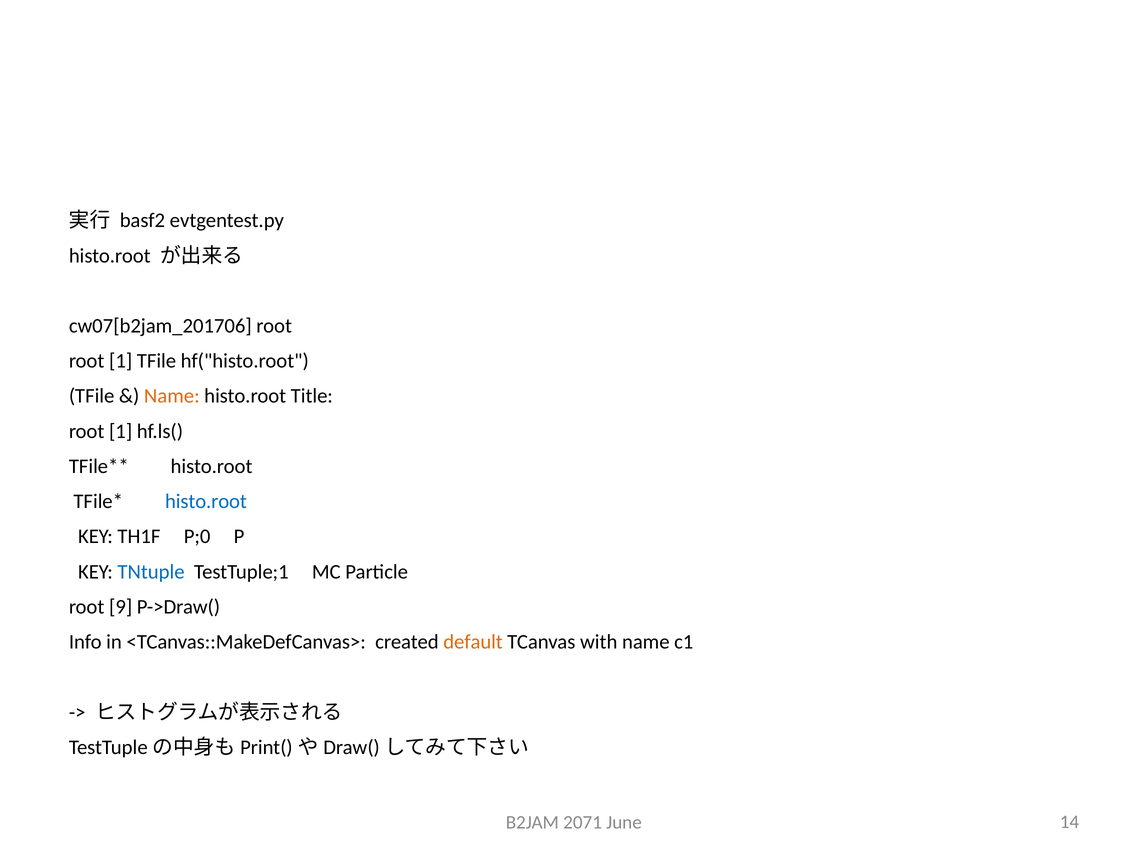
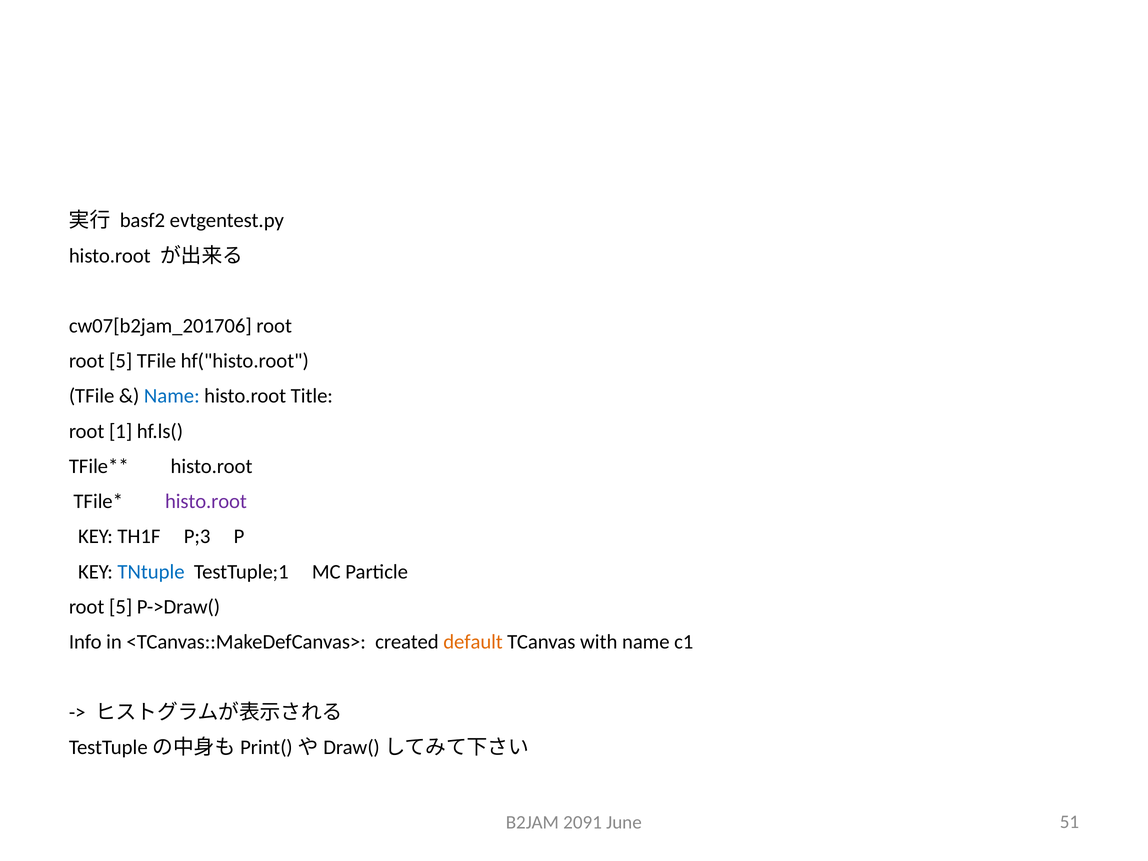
1: 1 -> 5 (121, 361)
Name colour: orange -> blue (172, 396)
histo.root colour: blue -> purple (206, 501)
P;0: P;0 -> P;3 (197, 537)
9: 9 -> 5 (121, 607)
2071: 2071 -> 2091 (583, 822)
14: 14 -> 51 (1069, 822)
